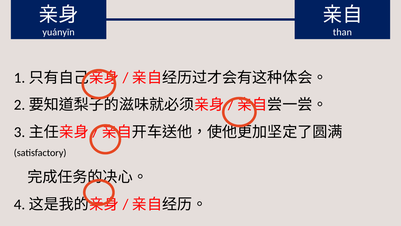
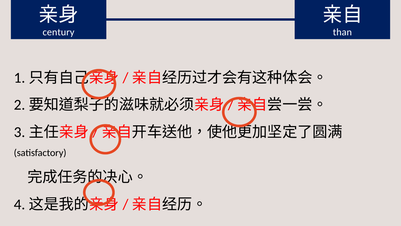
yuányīn: yuányīn -> century (59, 32)
